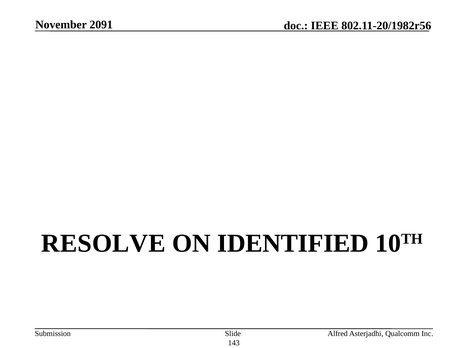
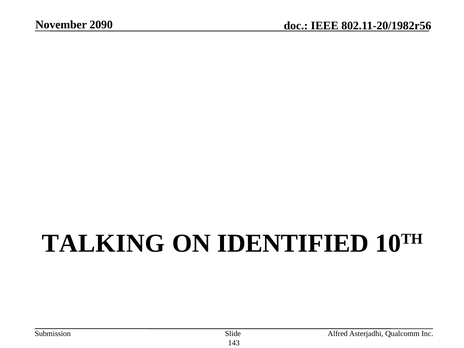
2091: 2091 -> 2090 (101, 25)
RESOLVE: RESOLVE -> TALKING (103, 243)
